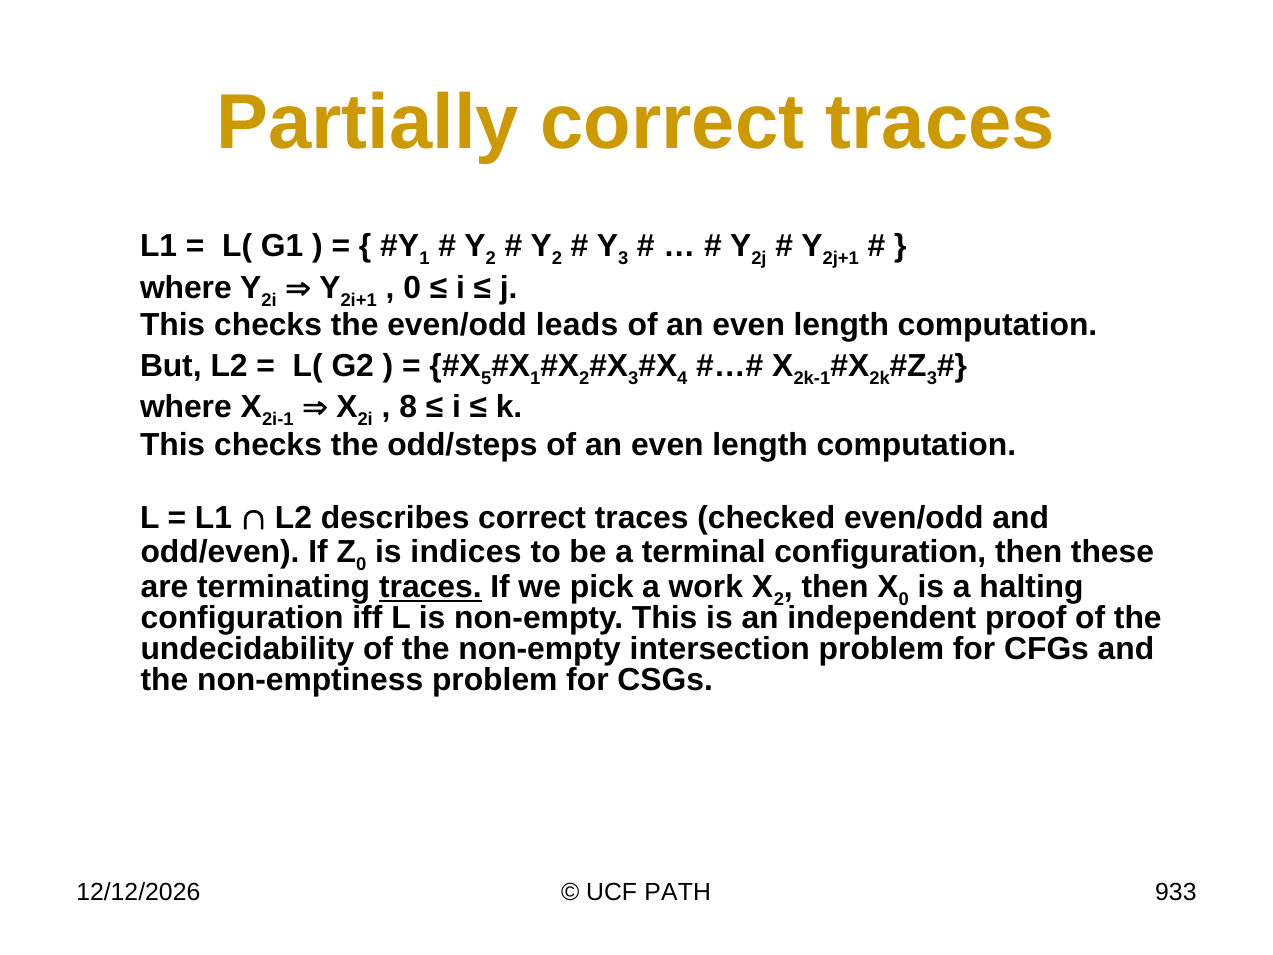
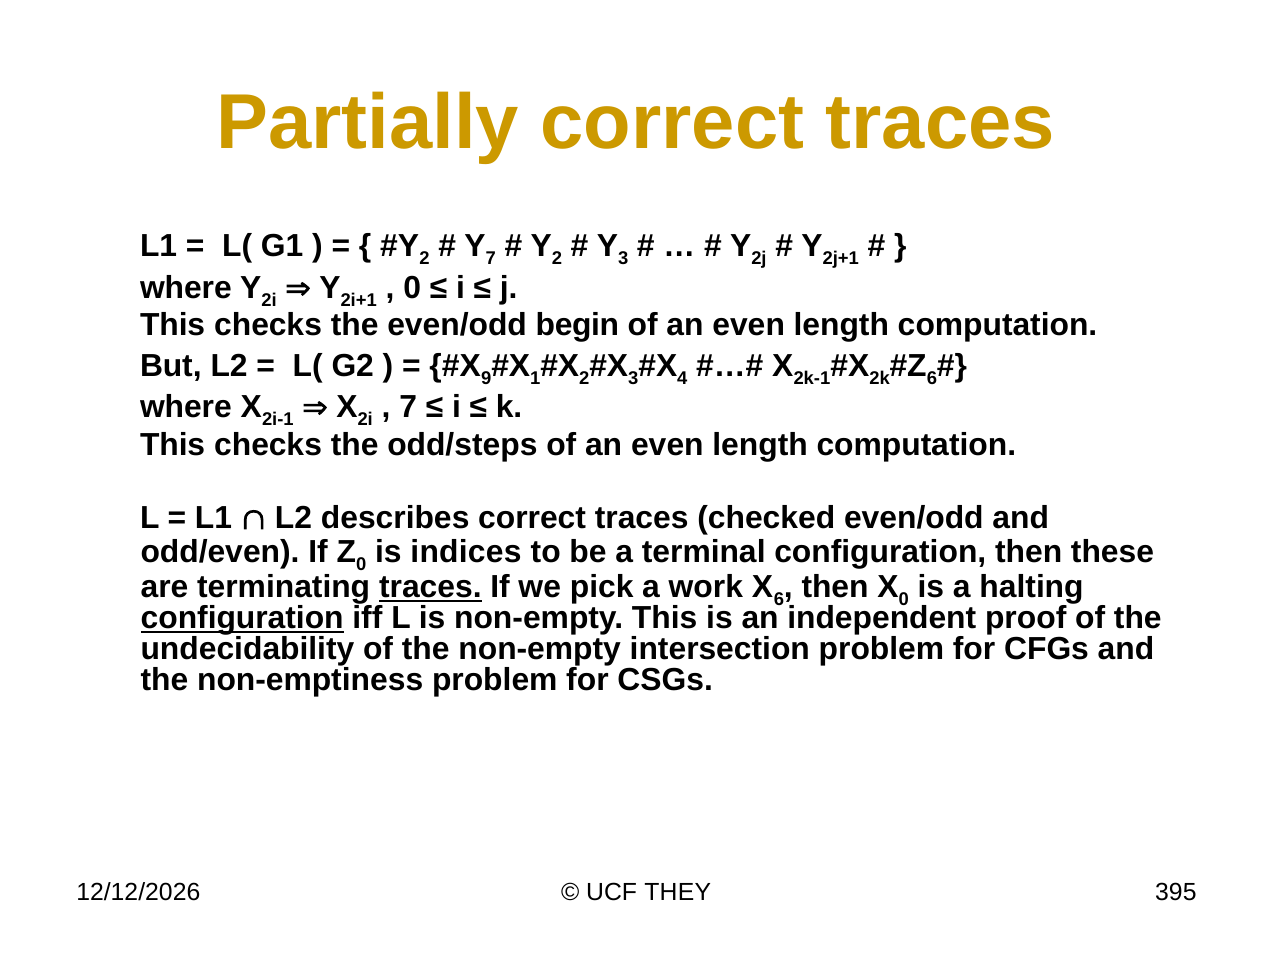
1: 1 -> 2 (425, 259)
2: 2 -> 7 (491, 259)
leads: leads -> begin (577, 325)
5: 5 -> 9 (486, 378)
3: 3 -> 6 (932, 378)
8: 8 -> 7 (408, 407)
2: 2 -> 6 (779, 599)
configuration underline: none -> present (242, 618)
PATH: PATH -> THEY (678, 892)
933: 933 -> 395 (1176, 892)
